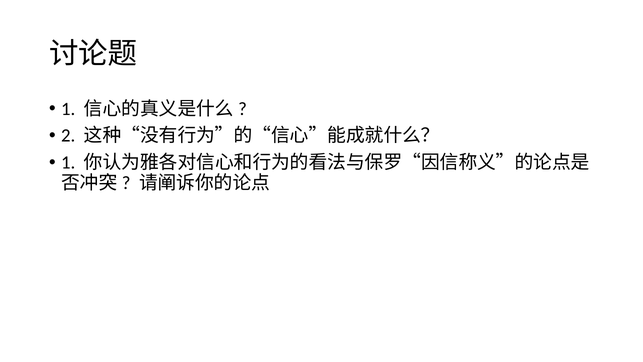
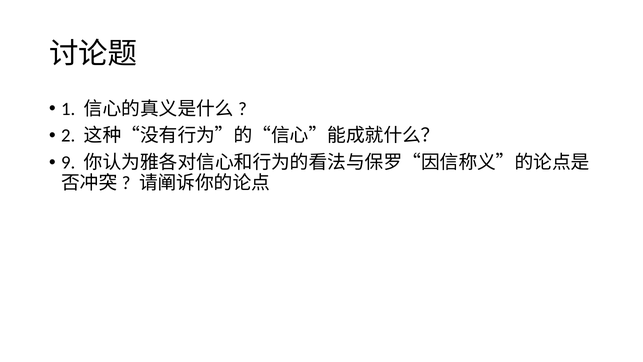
1: 1 -> 9 (68, 163)
